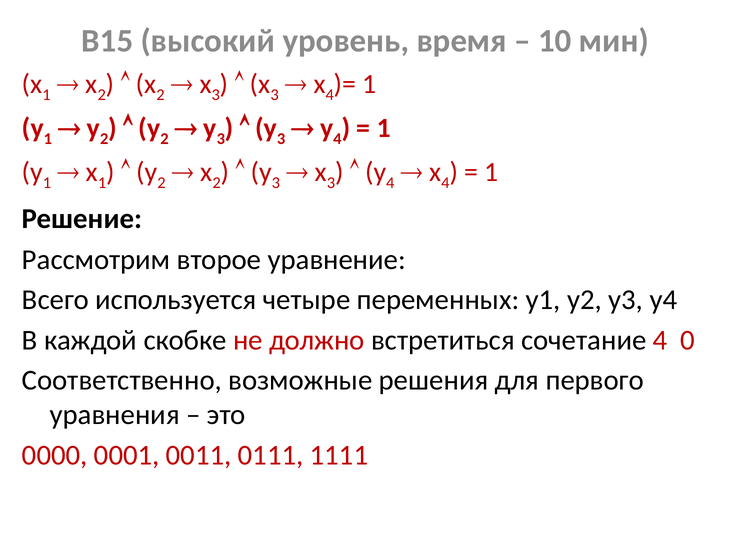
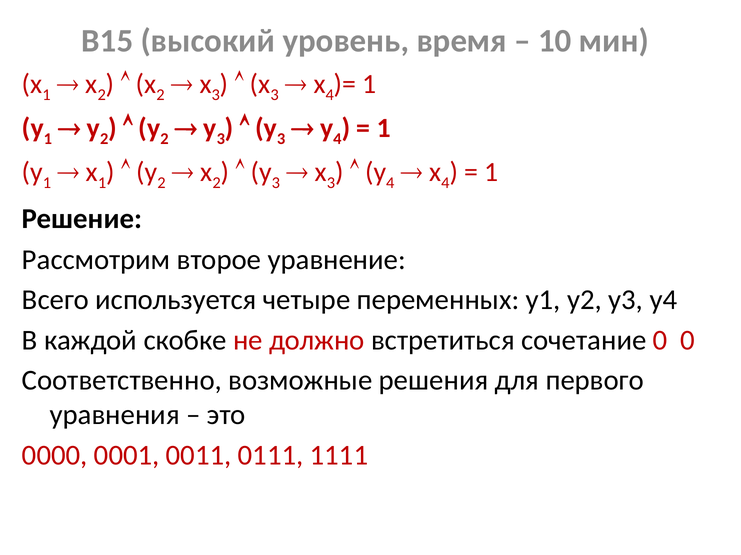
сочетание 4: 4 -> 0 (660, 341)
